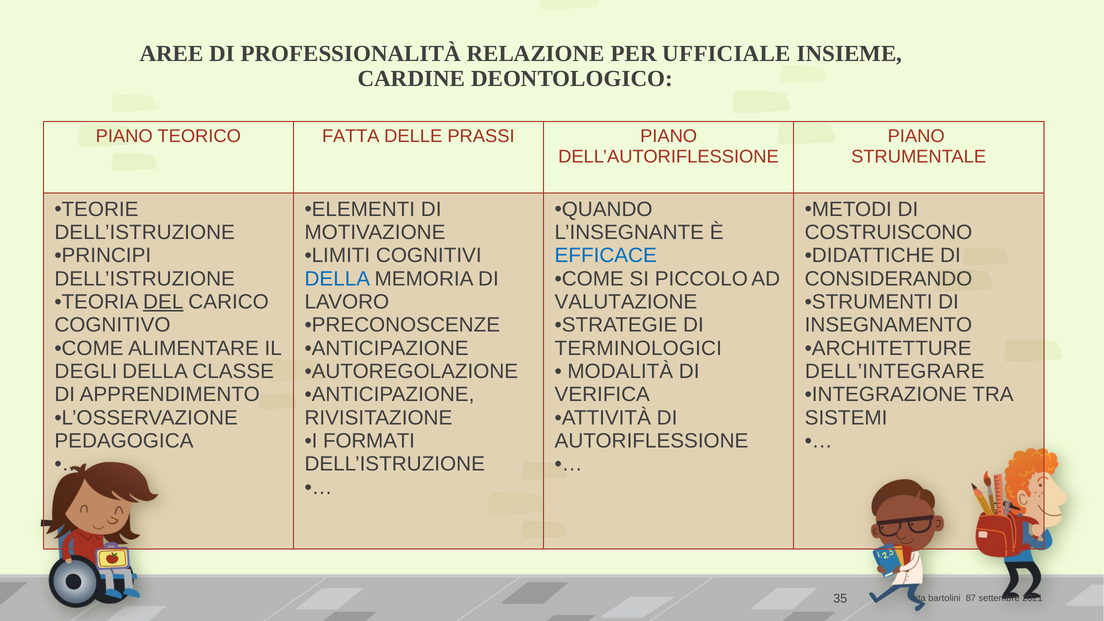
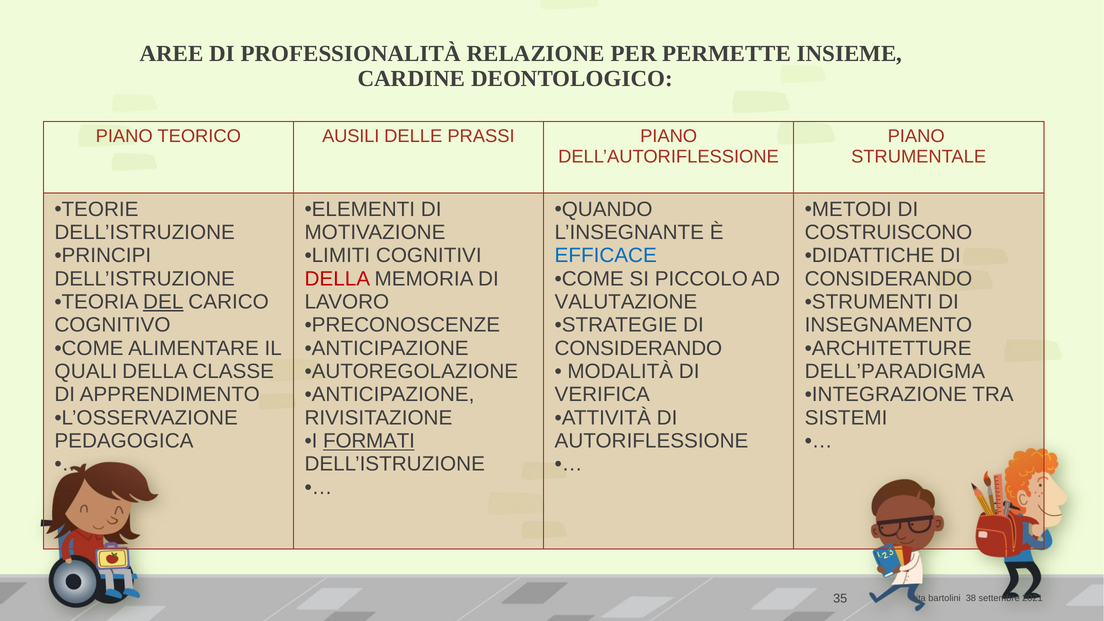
UFFICIALE: UFFICIALE -> PERMETTE (727, 54)
FATTA: FATTA -> AUSILI (351, 136)
DELLA colour: blue -> red (337, 279)
TERMINOLOGICI: TERMINOLOGICI -> CONSIDERANDO (638, 348)
DEGLI: DEGLI -> QUALI (86, 371)
DELL’INTEGRARE: DELL’INTEGRARE -> DELL’PARADIGMA (895, 371)
FORMATI underline: none -> present (369, 441)
87: 87 -> 38 (971, 598)
